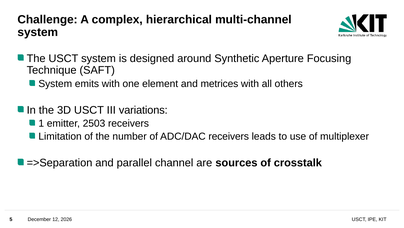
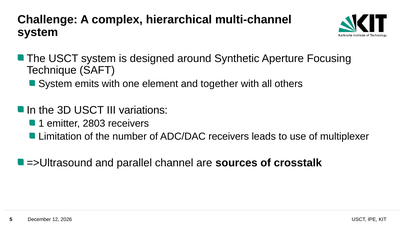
metrices: metrices -> together (219, 84)
2503: 2503 -> 2803 (94, 123)
=>Separation: =>Separation -> =>Ultrasound (60, 162)
